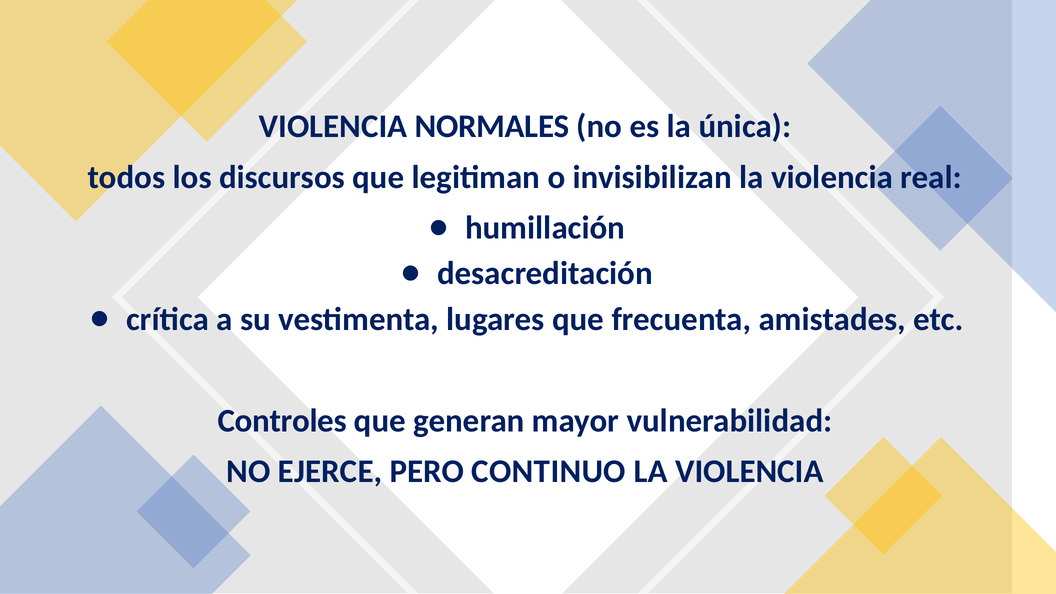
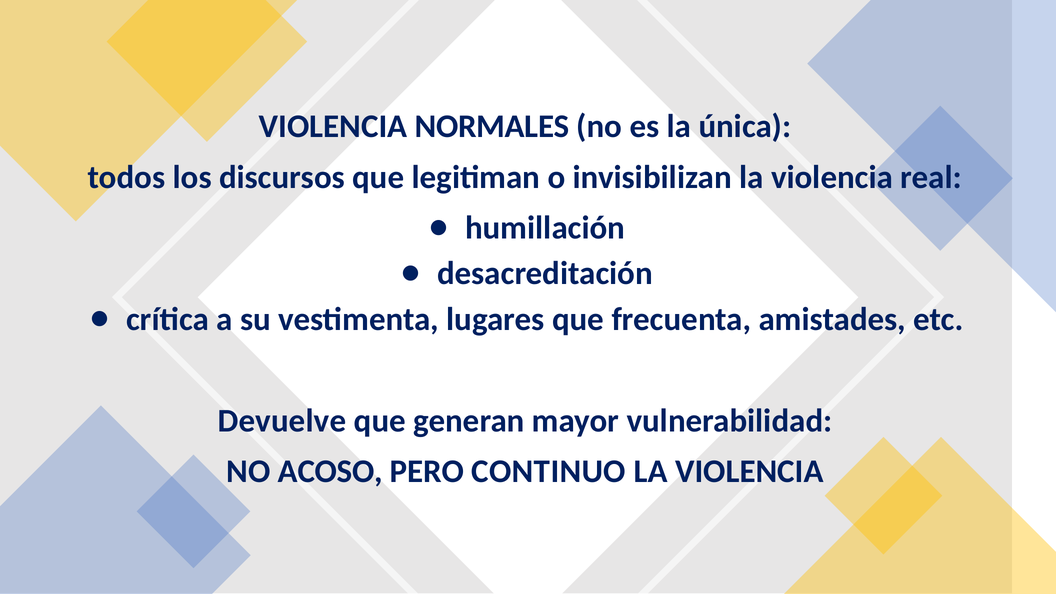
Controles: Controles -> Devuelve (282, 421)
EJERCE: EJERCE -> ACOSO (330, 472)
